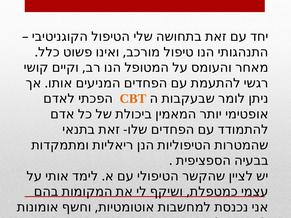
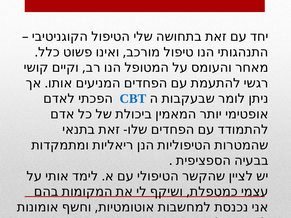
CBT colour: orange -> blue (133, 99)
